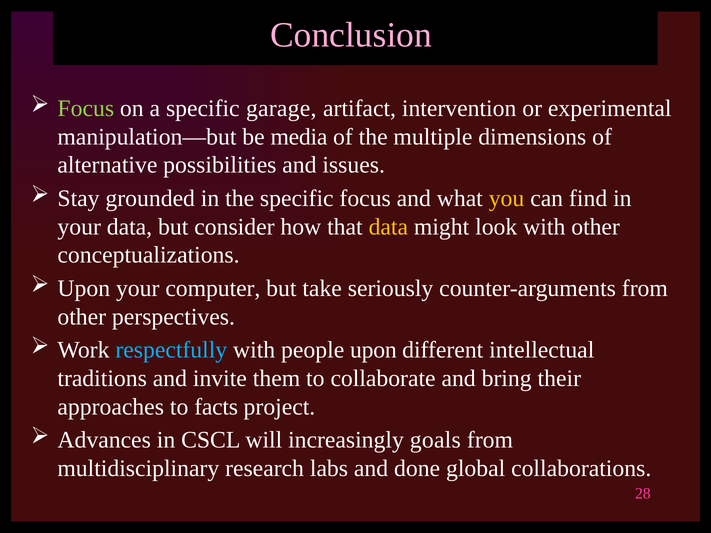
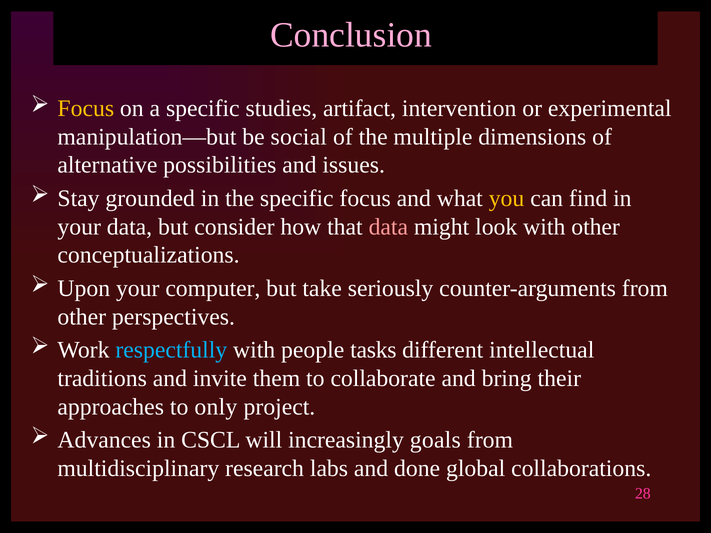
Focus colour: light green -> yellow (86, 108)
garage: garage -> studies (281, 108)
media: media -> social (299, 137)
data colour: yellow -> pink (388, 227)
people upon: upon -> tasks (373, 350)
facts: facts -> only (216, 407)
